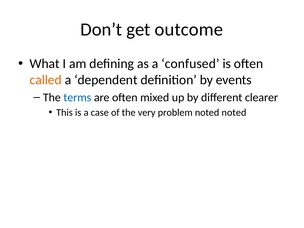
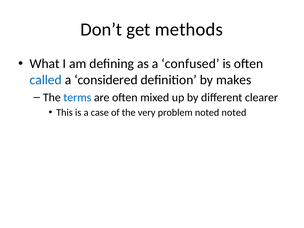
outcome: outcome -> methods (189, 29)
called colour: orange -> blue (46, 80)
dependent: dependent -> considered (106, 80)
events: events -> makes (234, 80)
